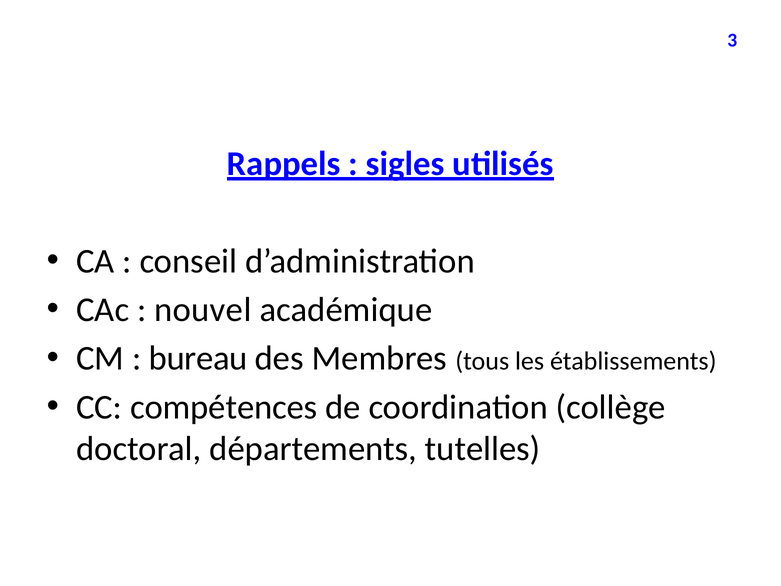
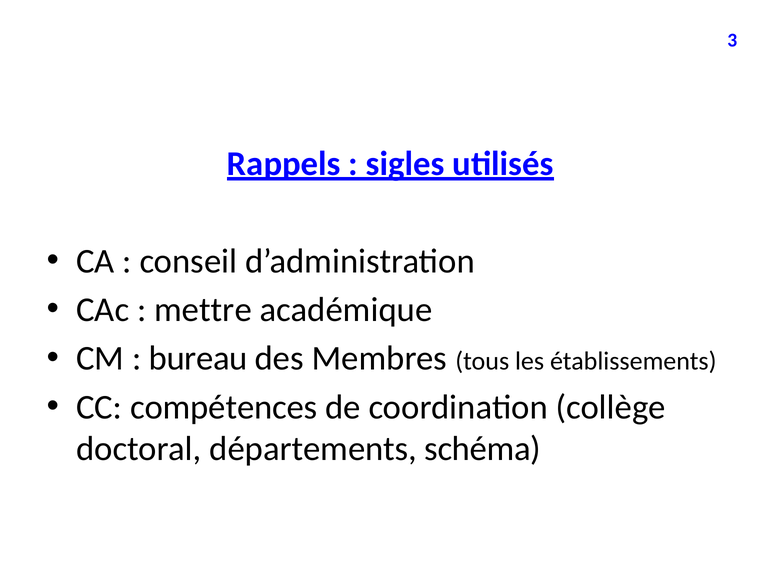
nouvel: nouvel -> mettre (203, 310)
tutelles: tutelles -> schéma (483, 449)
